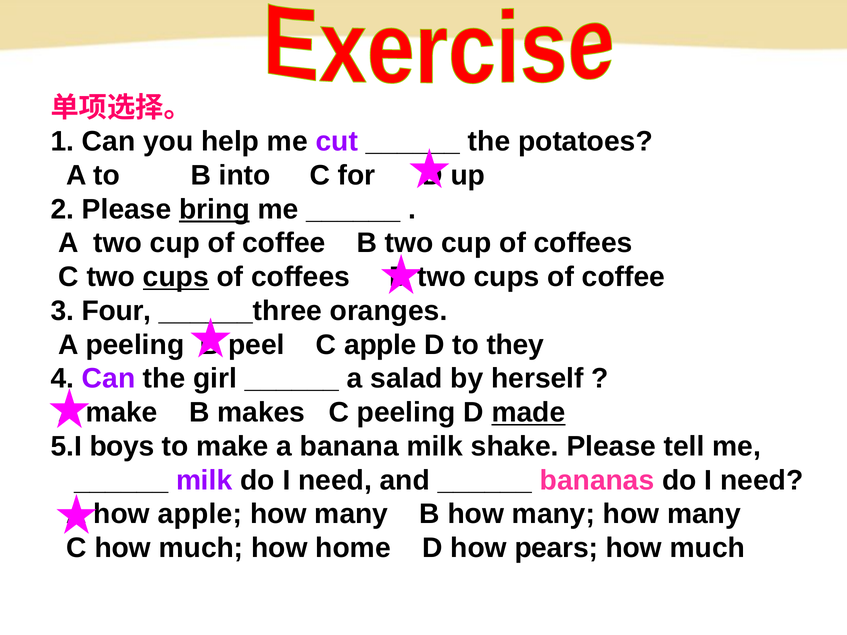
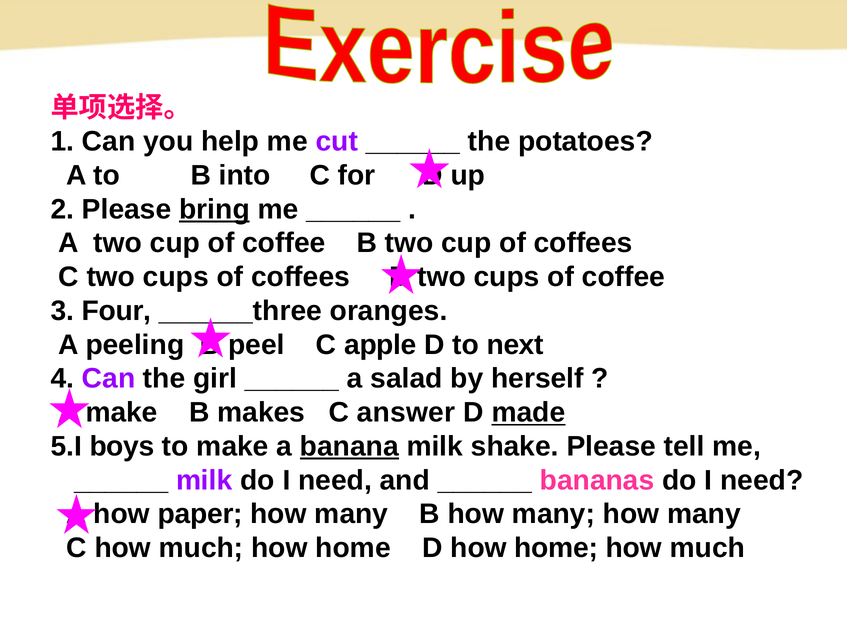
cups underline: present -> none (176, 277)
they: they -> next (515, 345)
C peeling: peeling -> answer (406, 413)
banana underline: none -> present (349, 447)
how apple: apple -> paper (200, 514)
D how pears: pears -> home (556, 548)
